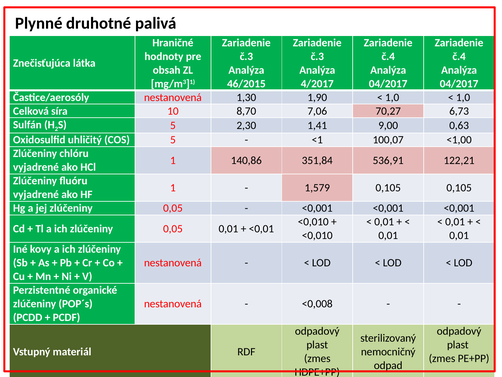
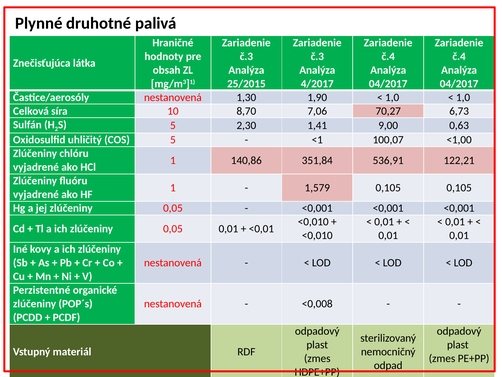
46/2015: 46/2015 -> 25/2015 (246, 84)
